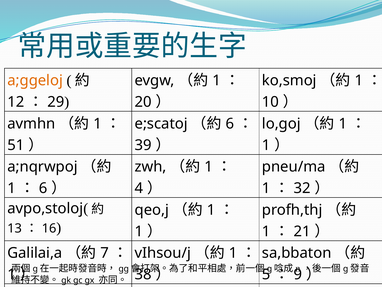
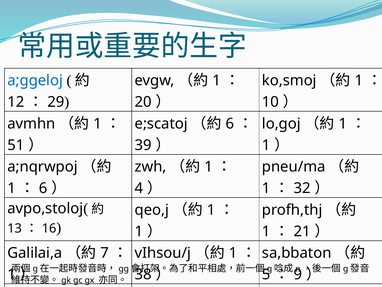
a;ggeloj colour: orange -> blue (35, 80)
